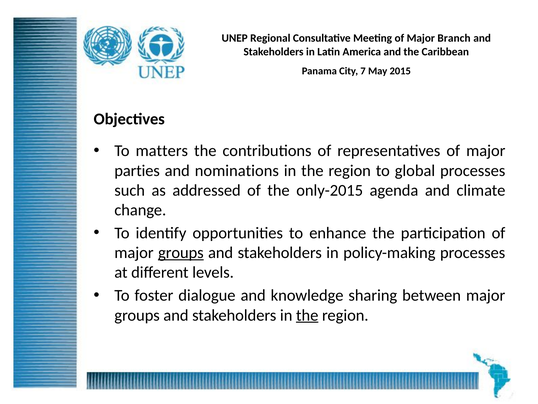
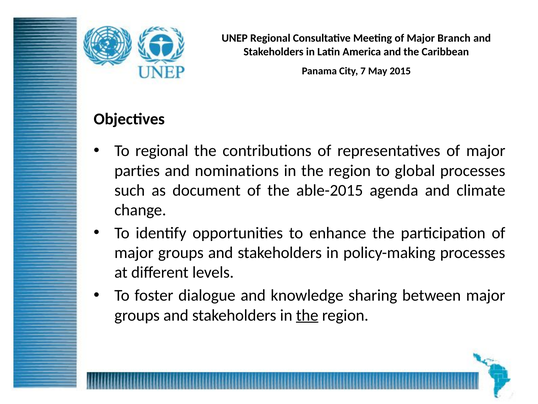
To matters: matters -> regional (162, 151)
addressed: addressed -> document (207, 190)
only-2015: only-2015 -> able-2015 (330, 190)
groups underline: present -> none (181, 252)
